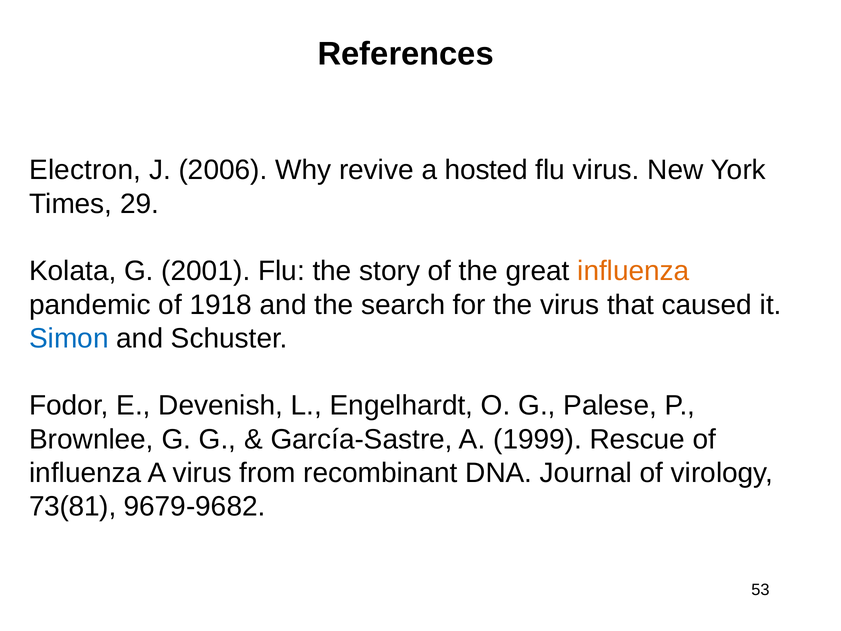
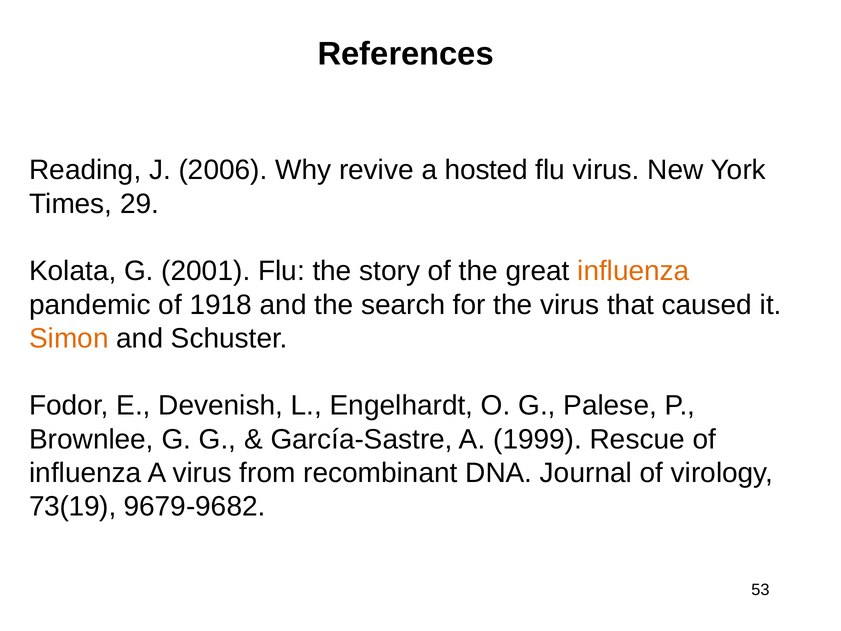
Electron: Electron -> Reading (85, 170)
Simon colour: blue -> orange (69, 338)
73(81: 73(81 -> 73(19 (73, 506)
